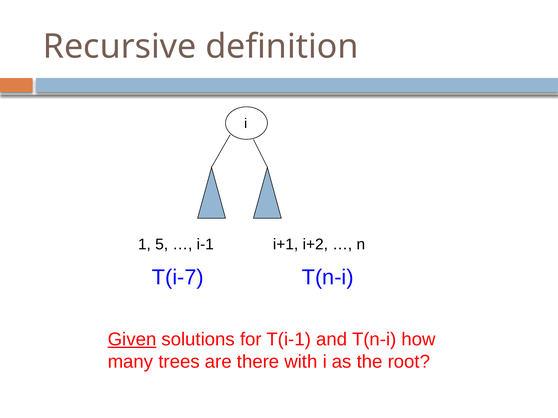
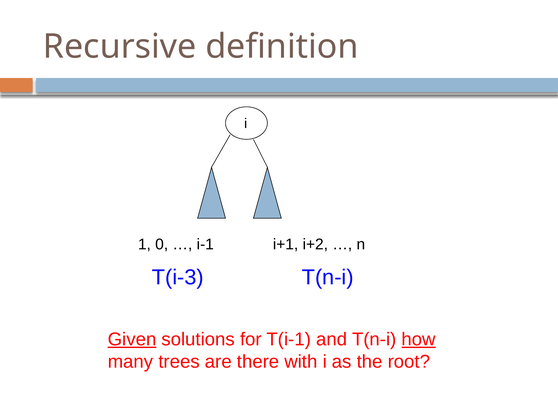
5: 5 -> 0 (162, 245)
T(i-7: T(i-7 -> T(i-3 (178, 278)
how underline: none -> present (419, 340)
